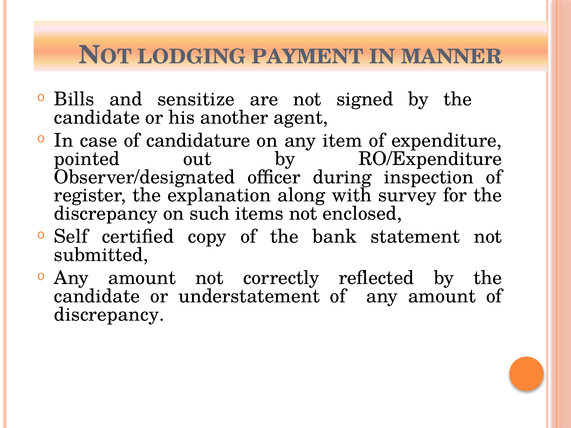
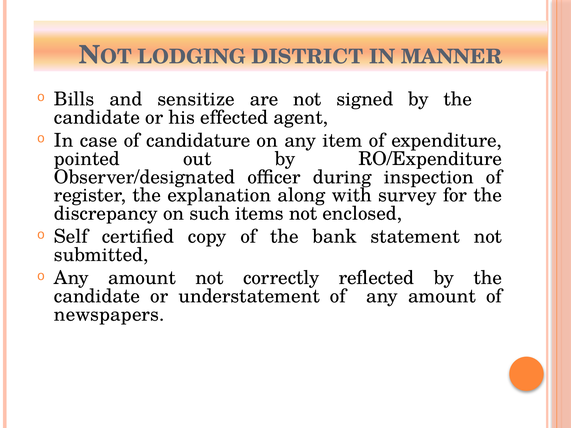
PAYMENT: PAYMENT -> DISTRICT (307, 57)
another: another -> effected (234, 118)
discrepancy: discrepancy -> newspapers (109, 315)
